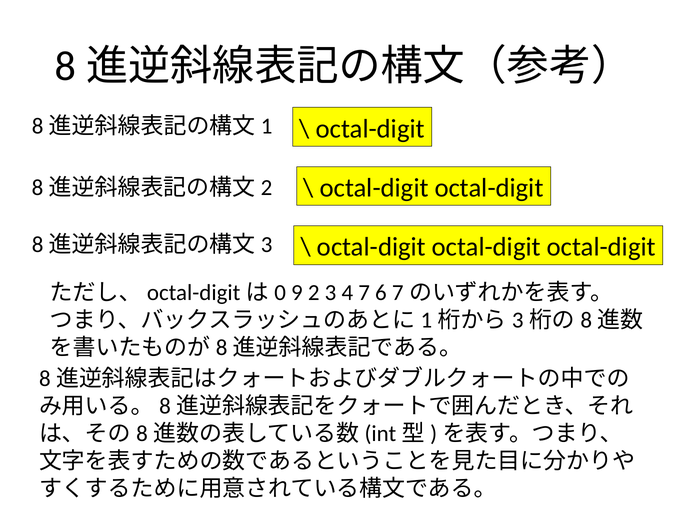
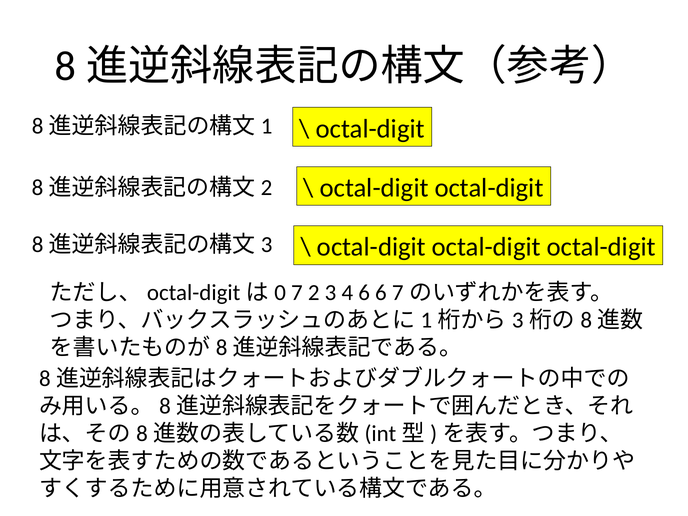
9: 9 -> 7 (297, 293)
4 7: 7 -> 6 (364, 293)
